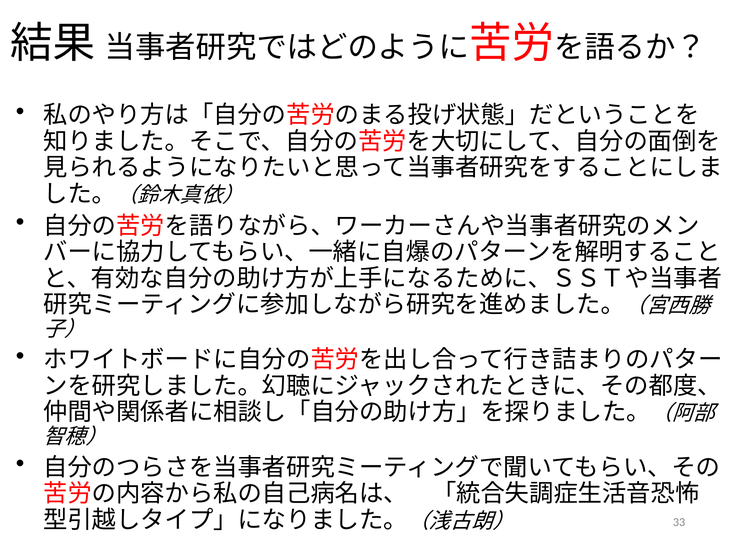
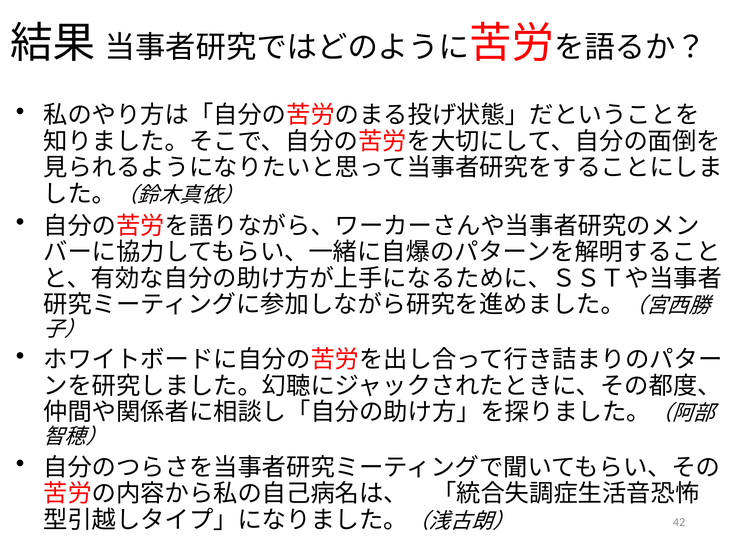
33: 33 -> 42 (679, 522)
